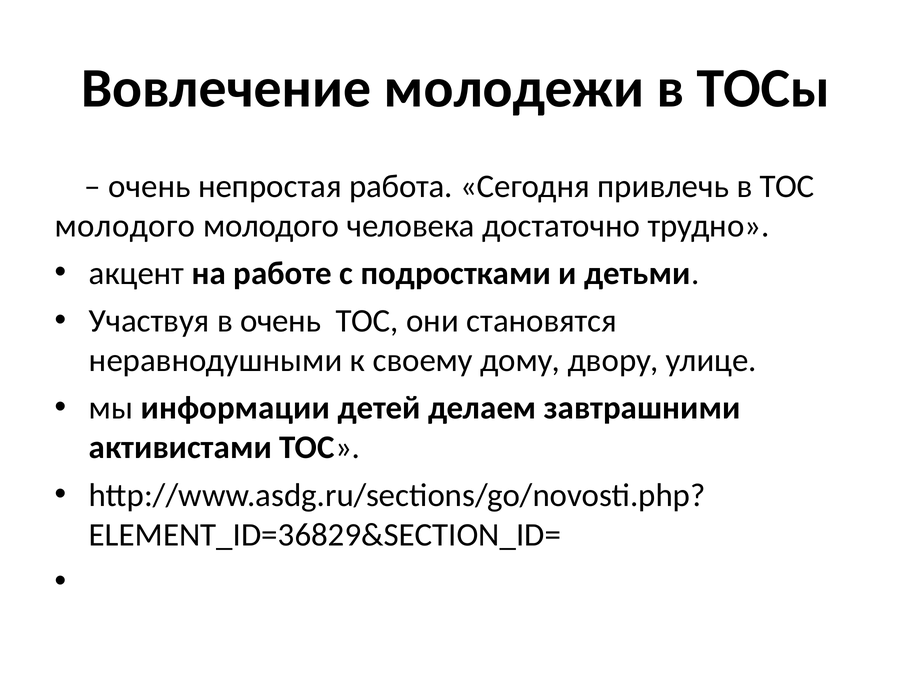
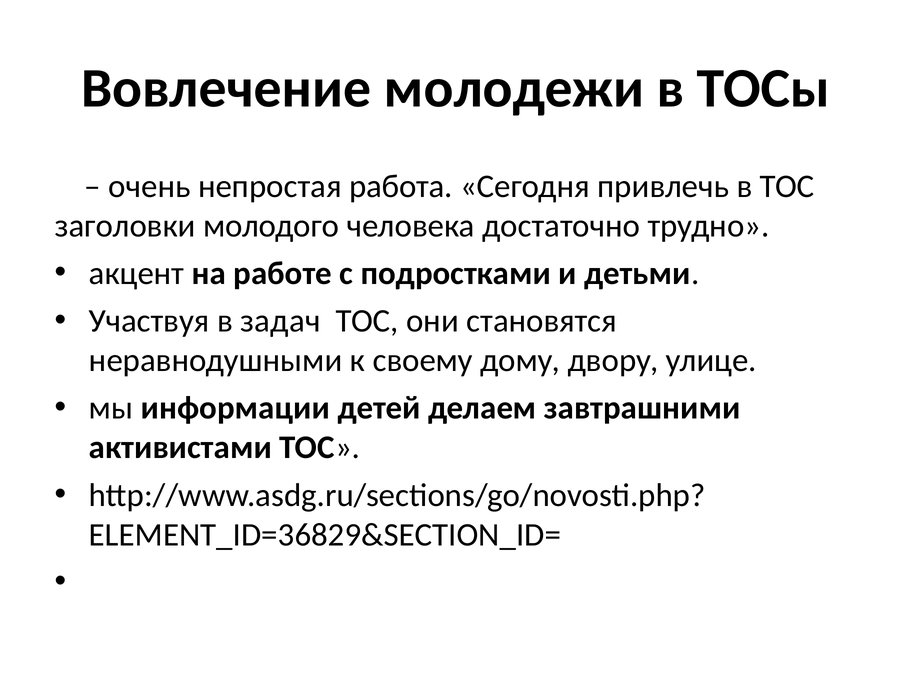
молодого: молодого -> заголовки (125, 226)
в очень: очень -> задач (280, 321)
